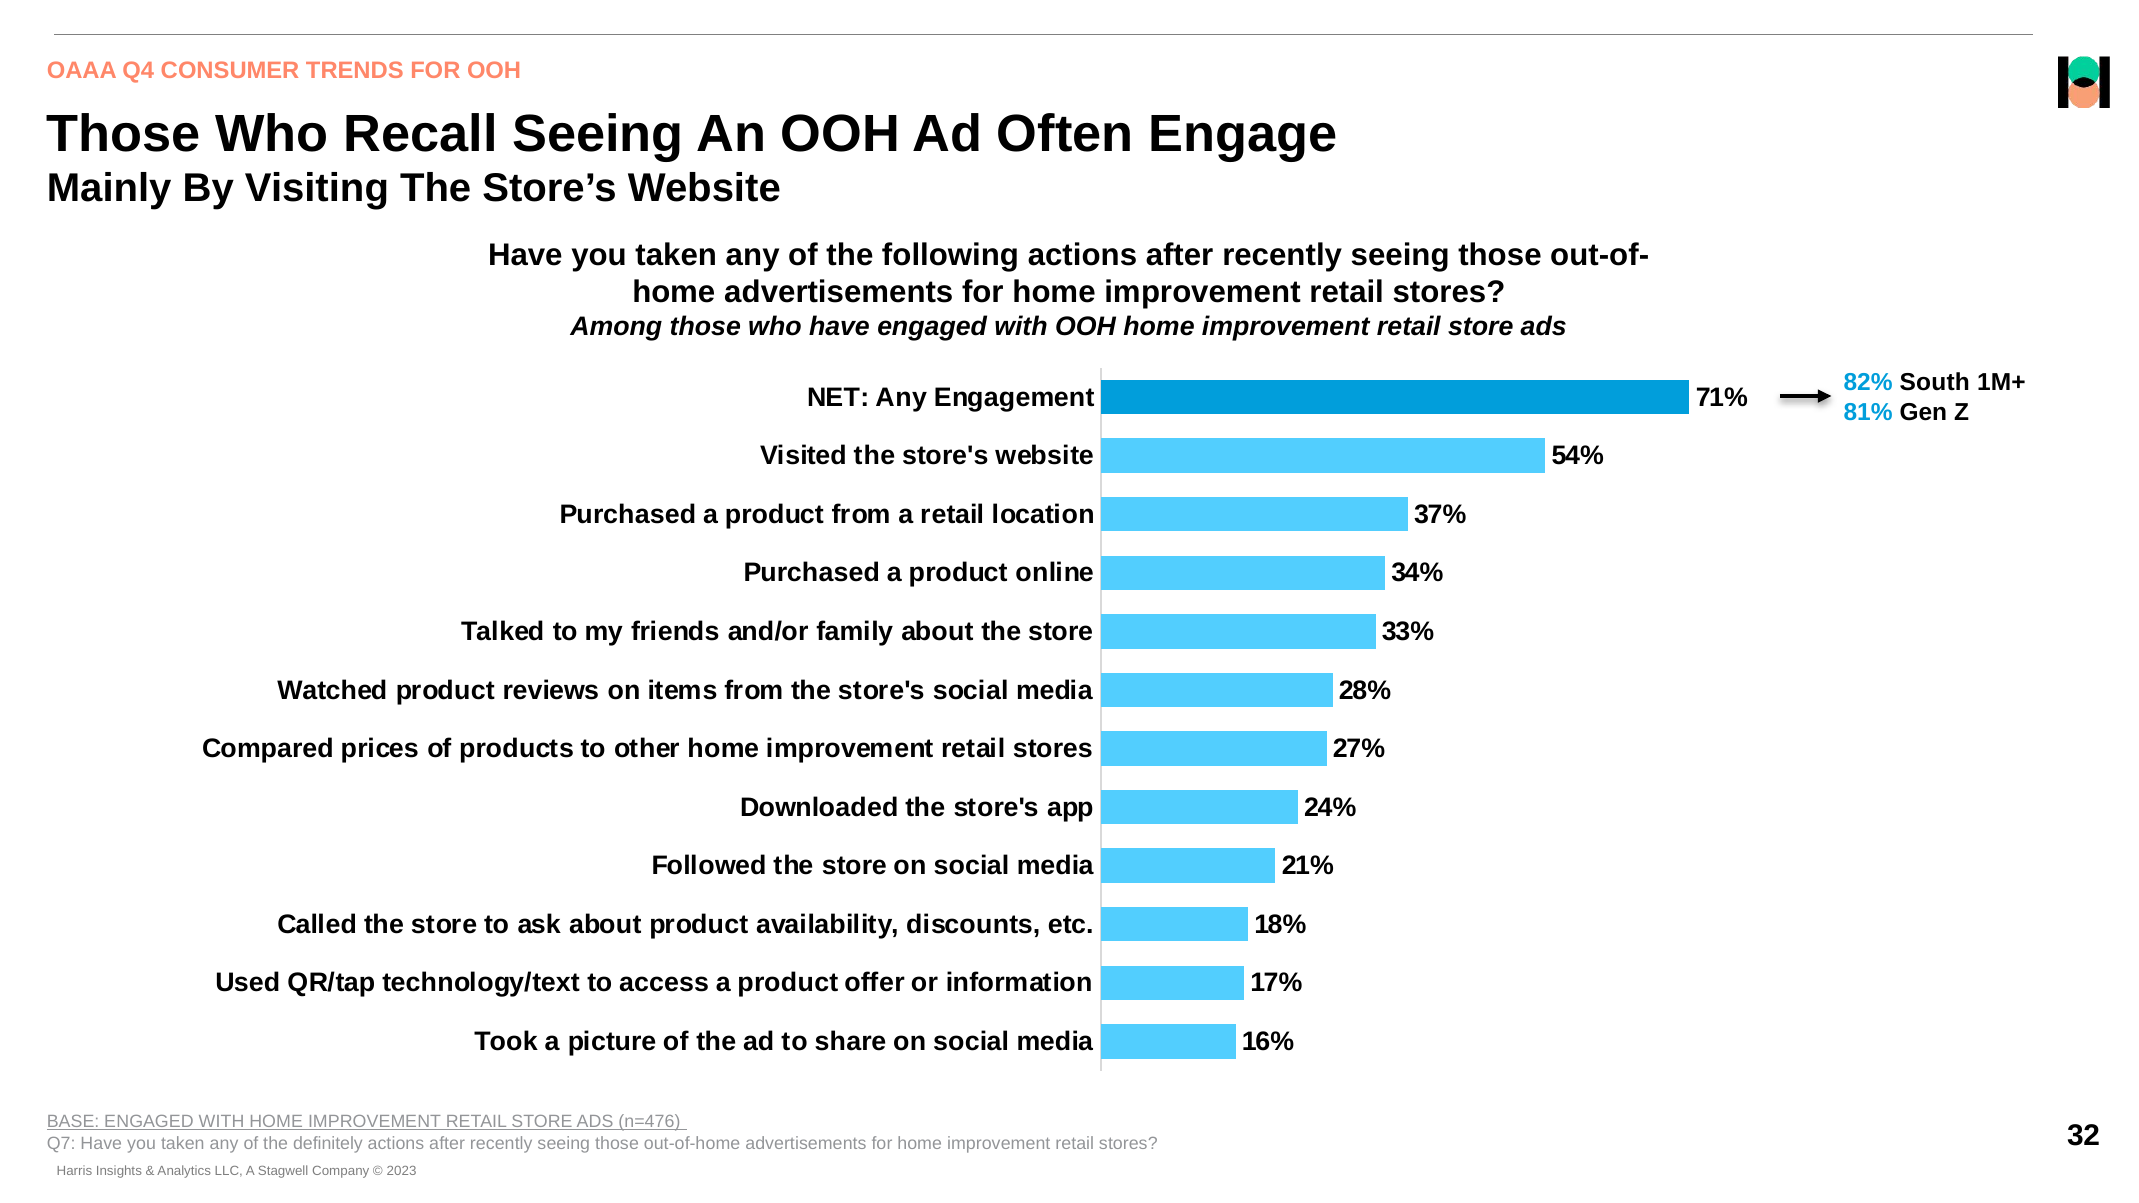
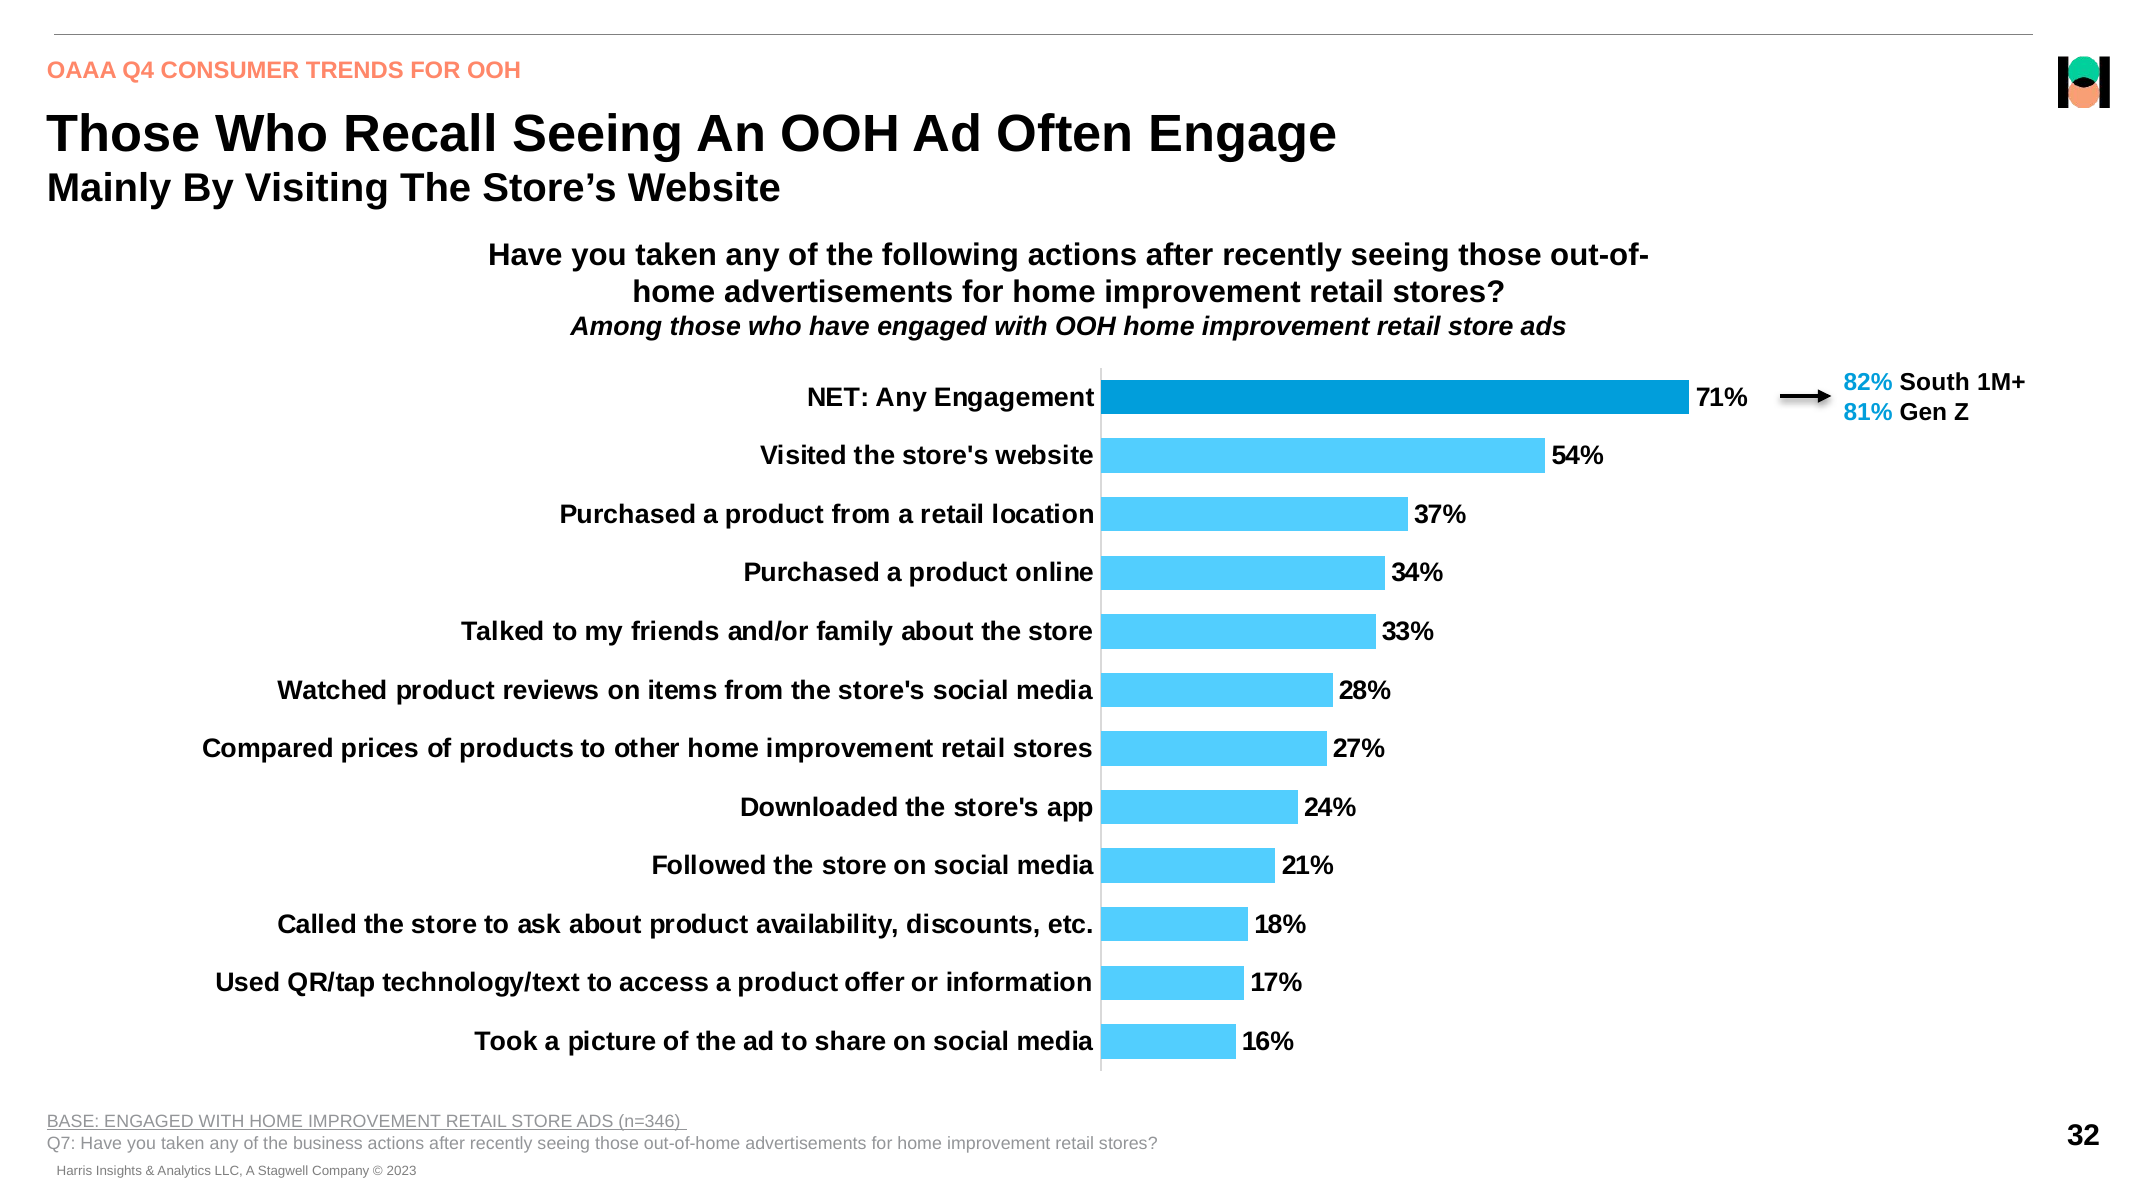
n=476: n=476 -> n=346 (649, 1122)
definitely: definitely -> business (328, 1143)
